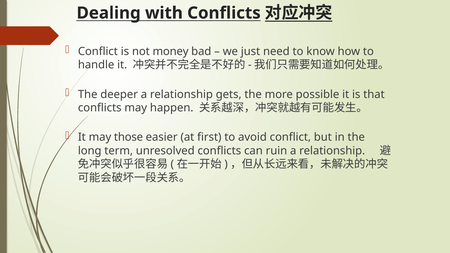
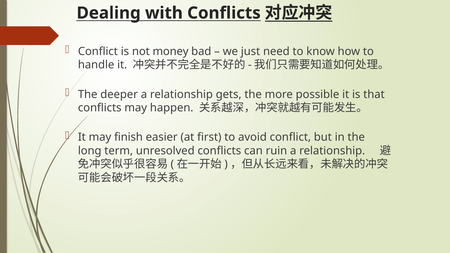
those: those -> finish (129, 137)
